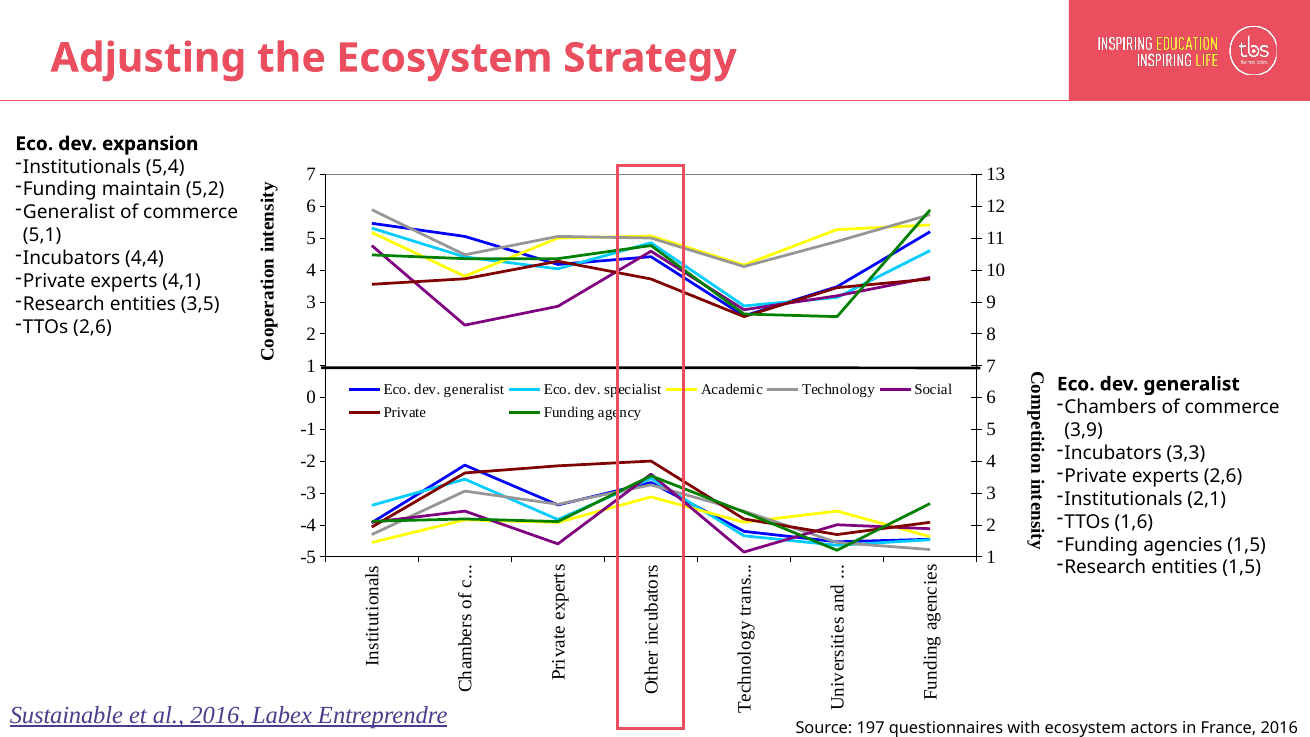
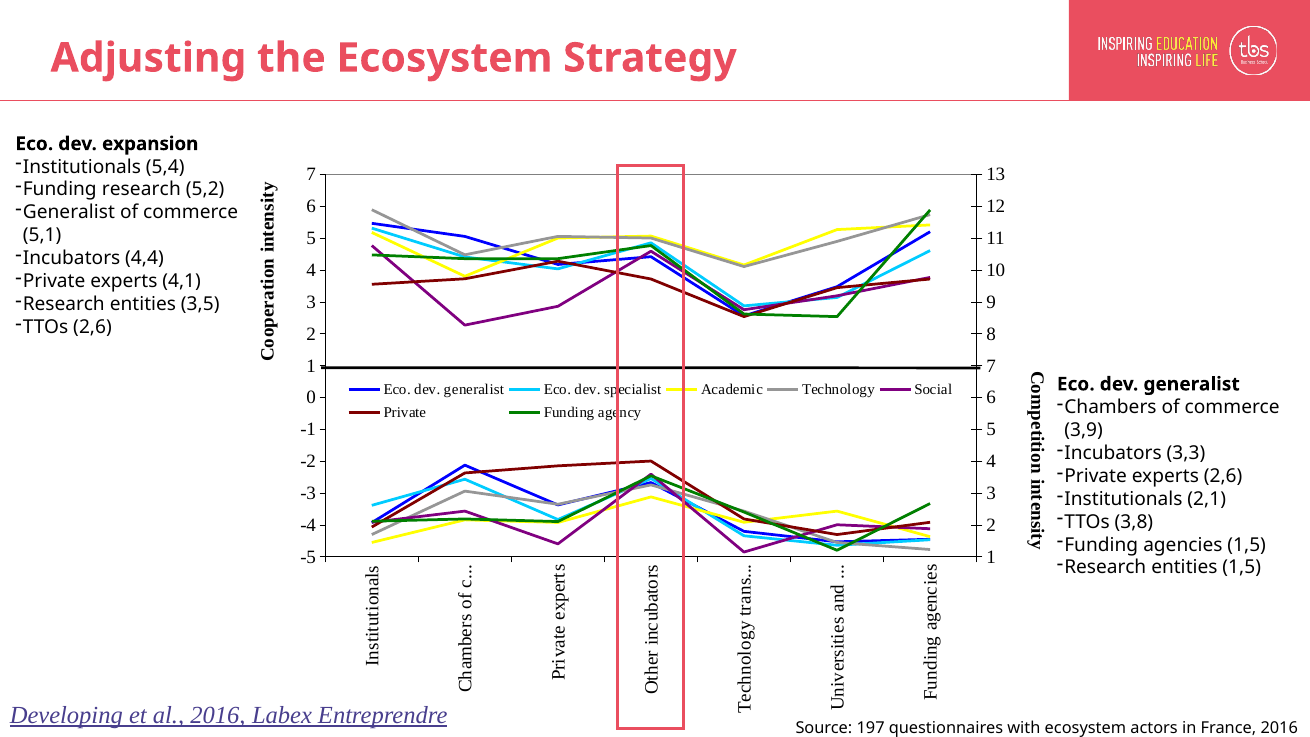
Funding maintain: maintain -> research (141, 190)
1,6: 1,6 -> 3,8 (1134, 522)
Sustainable: Sustainable -> Developing (66, 715)
